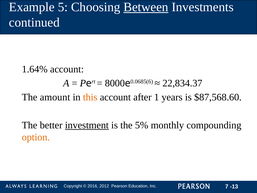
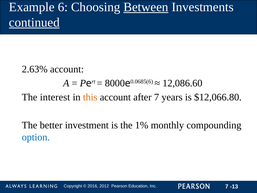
5: 5 -> 6 (63, 7)
continued underline: none -> present (34, 23)
1.64%: 1.64% -> 2.63% (35, 69)
22,834.37: 22,834.37 -> 12,086.60 (182, 83)
amount: amount -> interest (55, 97)
after 1: 1 -> 7 (157, 97)
$87,568.60: $87,568.60 -> $12,066.80 (218, 97)
investment underline: present -> none (87, 125)
5%: 5% -> 1% (142, 125)
option colour: orange -> blue (36, 137)
